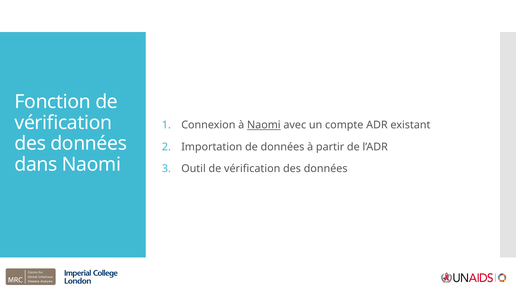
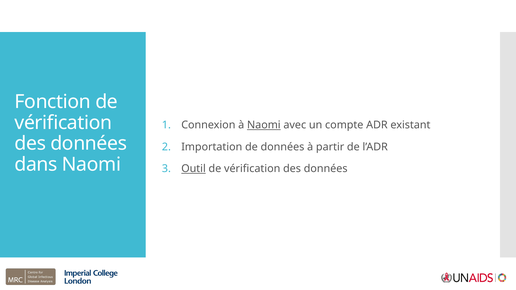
Outil underline: none -> present (194, 169)
